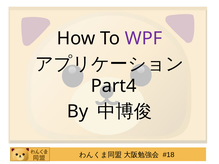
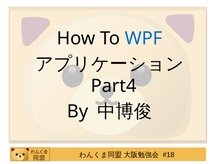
WPF colour: purple -> blue (143, 39)
